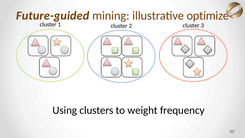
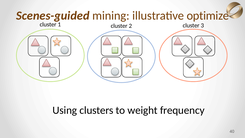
Future-guided: Future-guided -> Scenes-guided (53, 16)
